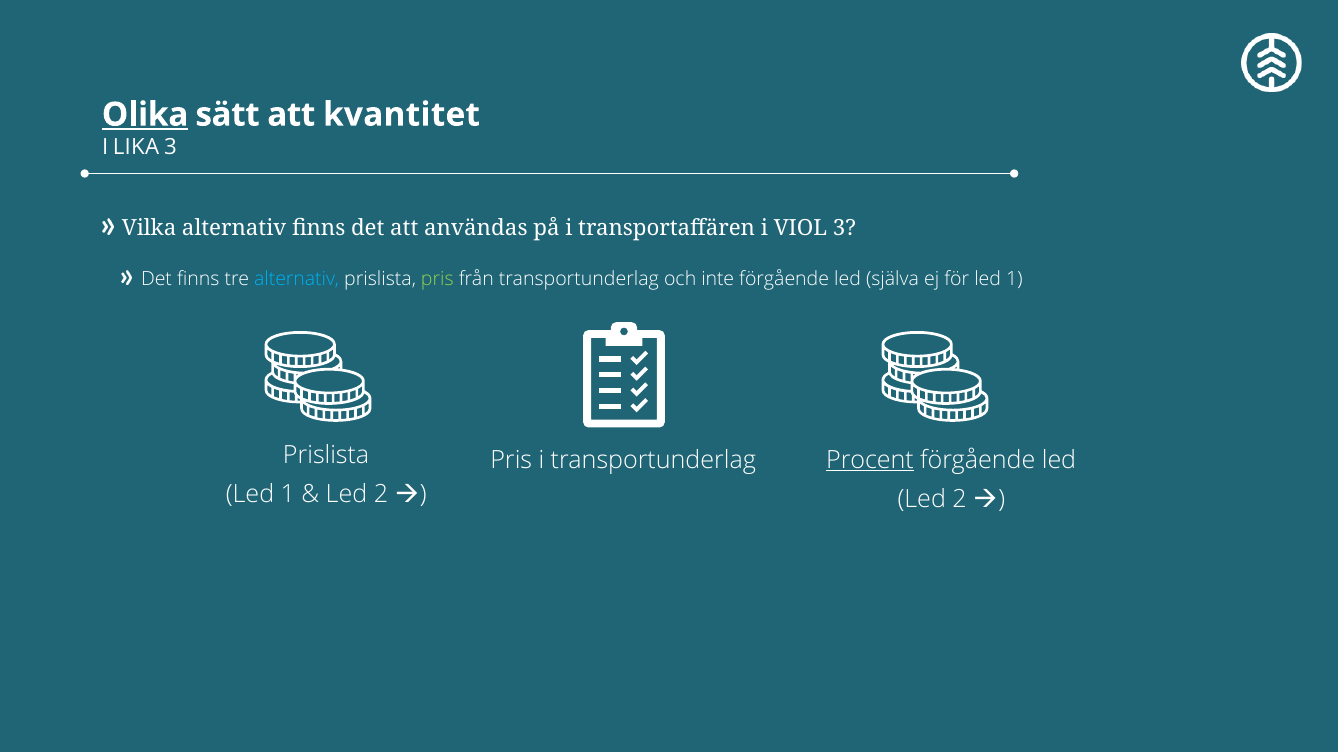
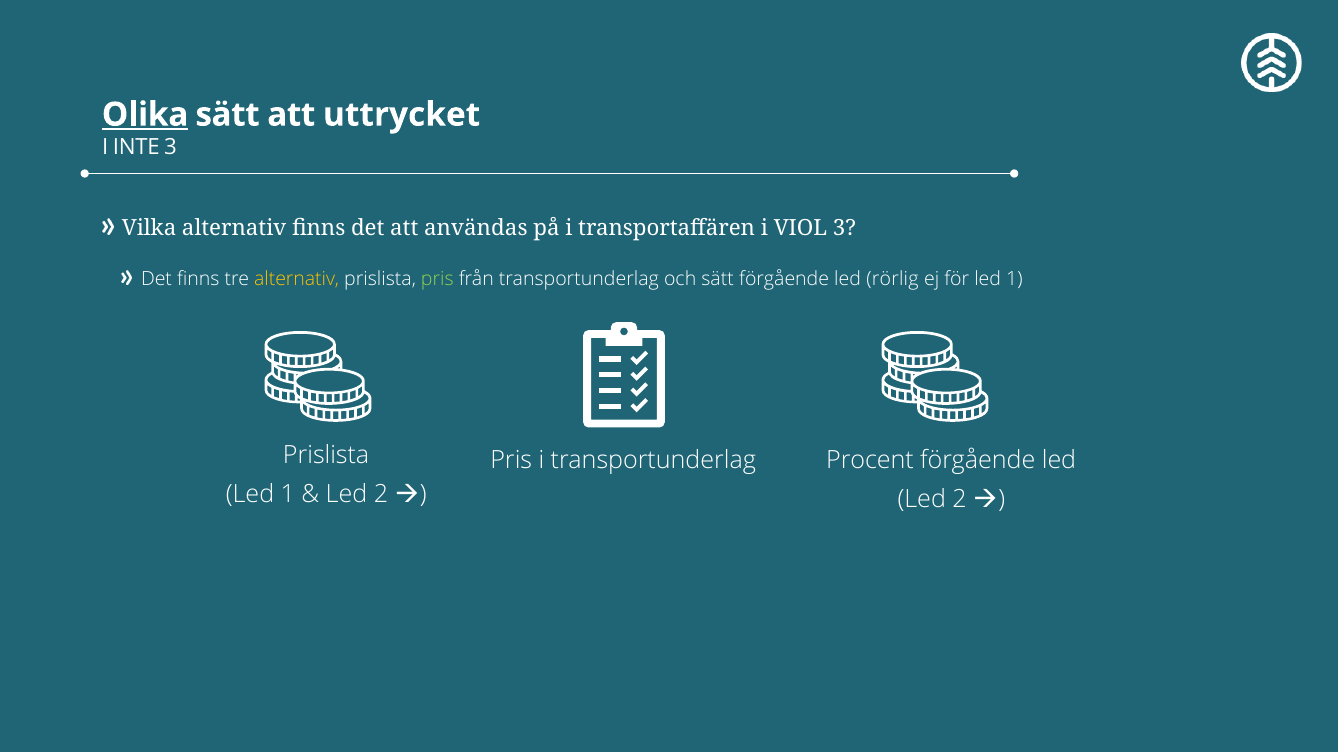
kvantitet: kvantitet -> uttrycket (402, 115)
LIKA: LIKA -> INTE (136, 147)
alternativ colour: light blue -> yellow (297, 279)
och inte: inte -> sätt (718, 279)
själva: själva -> rörlig (892, 279)
Procent underline: present -> none (870, 460)
